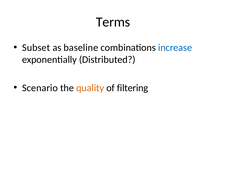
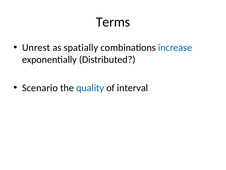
Subset: Subset -> Unrest (36, 47)
baseline: baseline -> spatially (81, 47)
quality colour: orange -> blue (90, 88)
filtering: filtering -> interval (133, 88)
